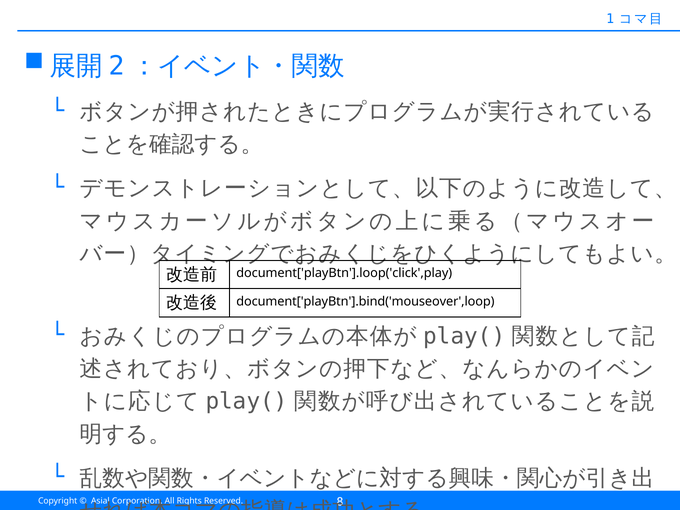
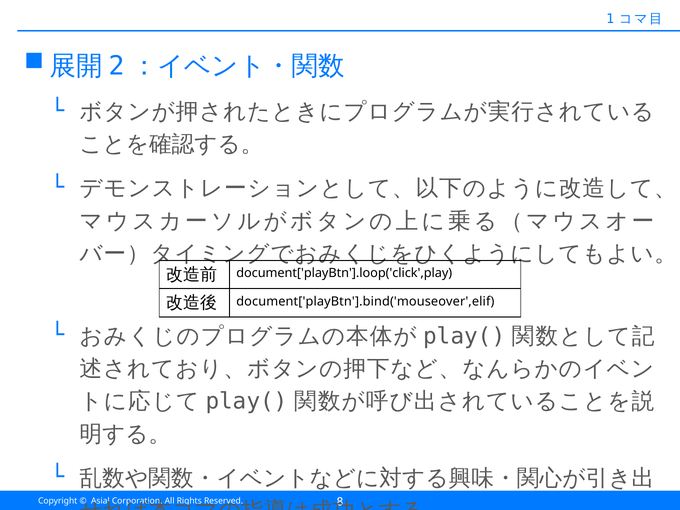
document['playBtn'].bind('mouseover',loop: document['playBtn'].bind('mouseover',loop -> document['playBtn'].bind('mouseover',elif (365, 301)
